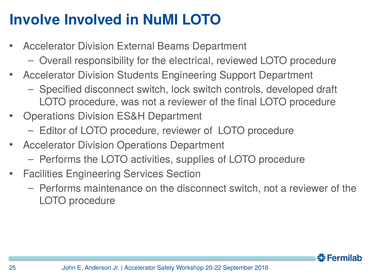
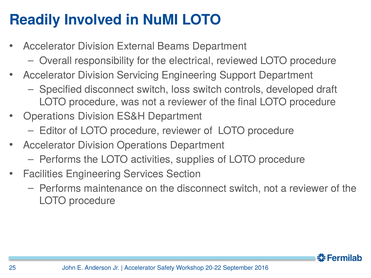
Involve: Involve -> Readily (35, 20)
Students: Students -> Servicing (138, 75)
lock: lock -> loss (181, 90)
